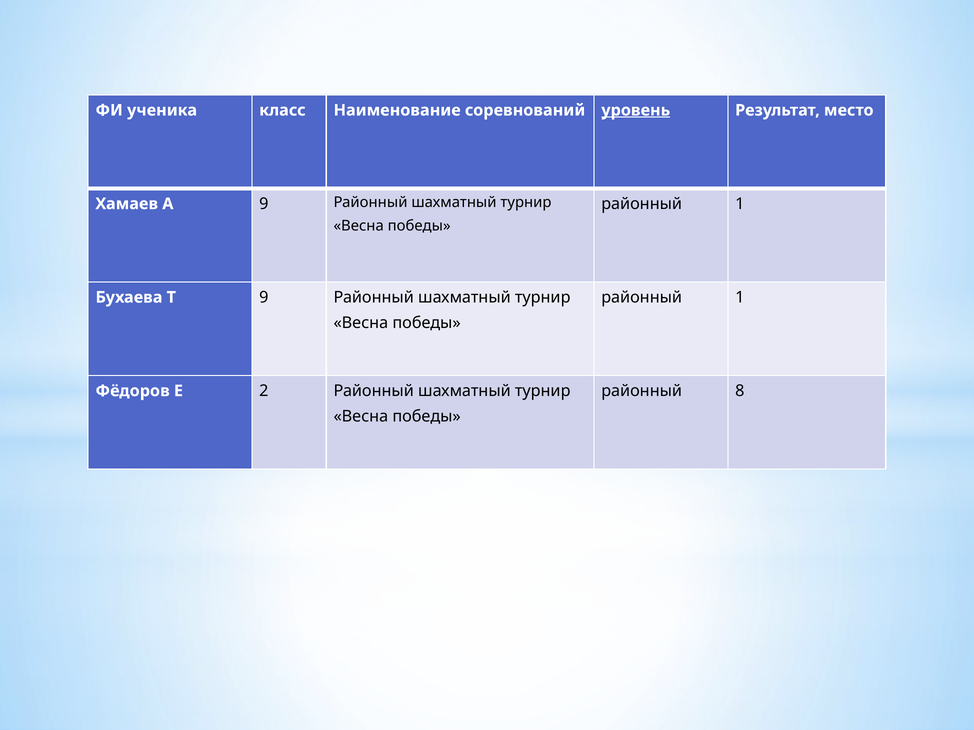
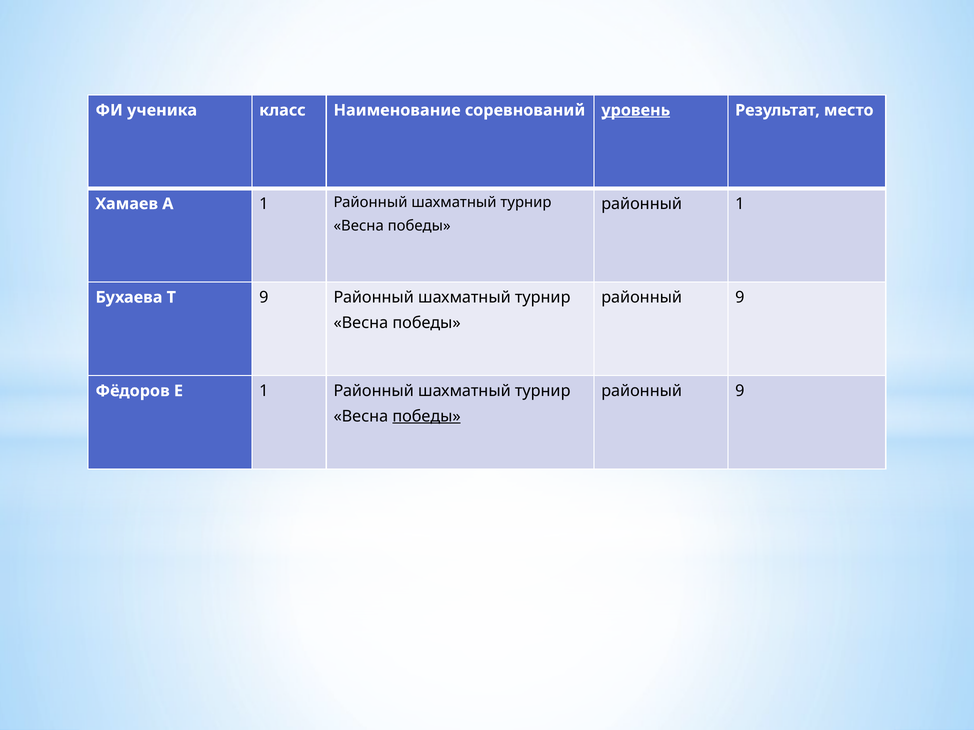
А 9: 9 -> 1 (264, 204)
1: 1 -> 9 (740, 298)
8: 8 -> 9 (740, 391)
Е 2: 2 -> 1 (264, 391)
победы underline: none -> present (427, 417)
